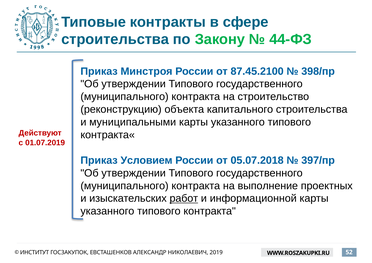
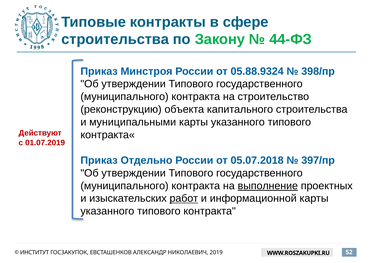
87.45.2100: 87.45.2100 -> 05.88.9324 (257, 71)
Условием: Условием -> Отдельно (146, 160)
выполнение underline: none -> present (268, 186)
